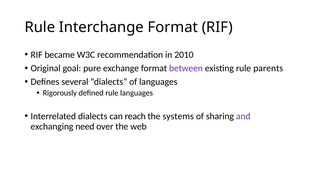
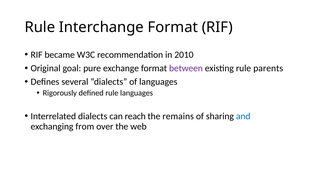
systems: systems -> remains (178, 116)
and colour: purple -> blue (243, 116)
need: need -> from (85, 126)
